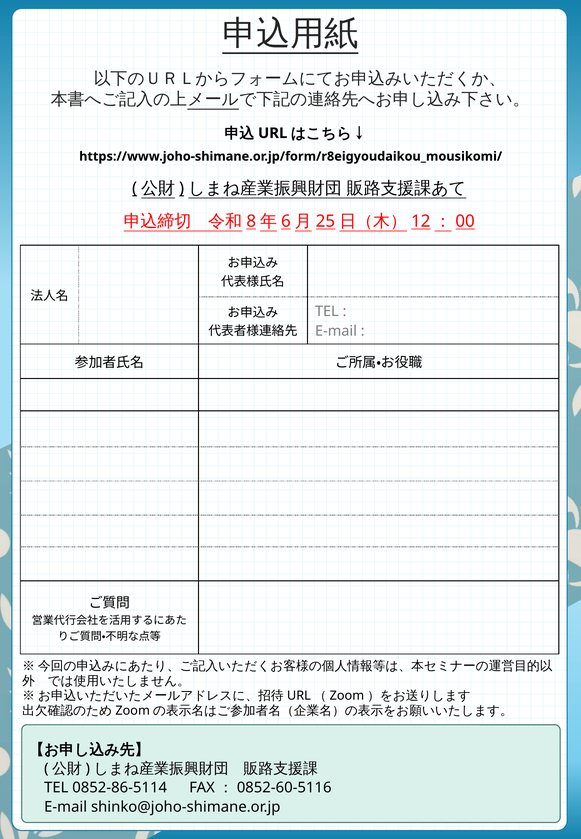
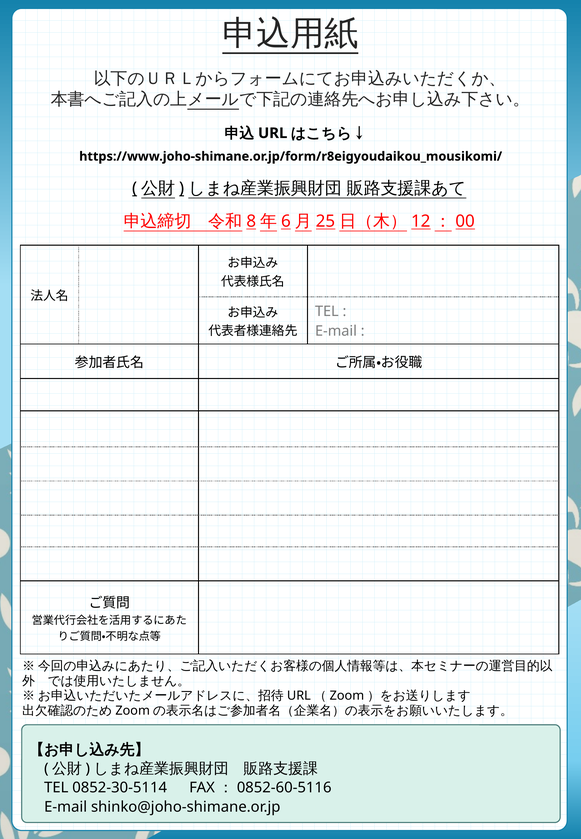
0852-86-5114: 0852-86-5114 -> 0852-30-5114 (120, 788)
